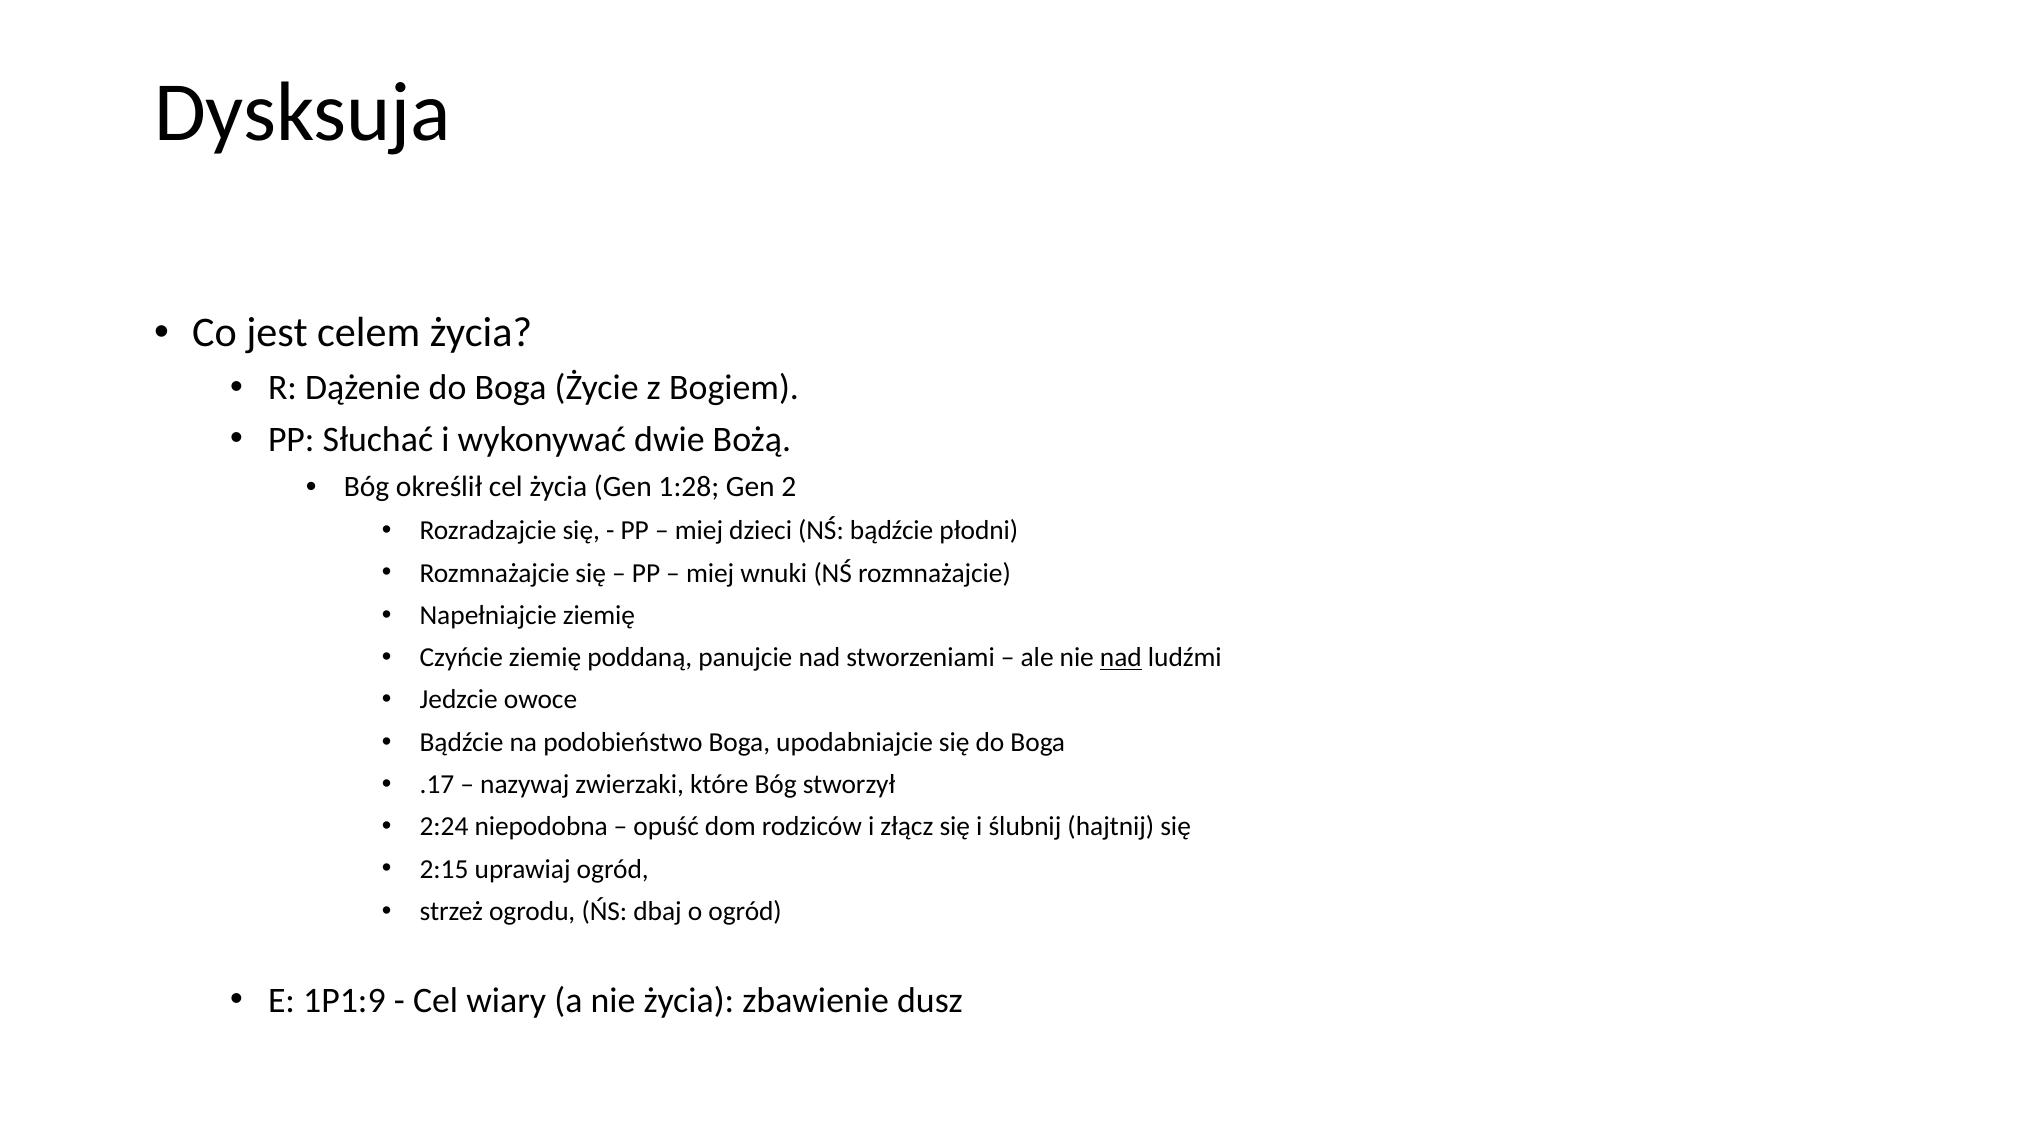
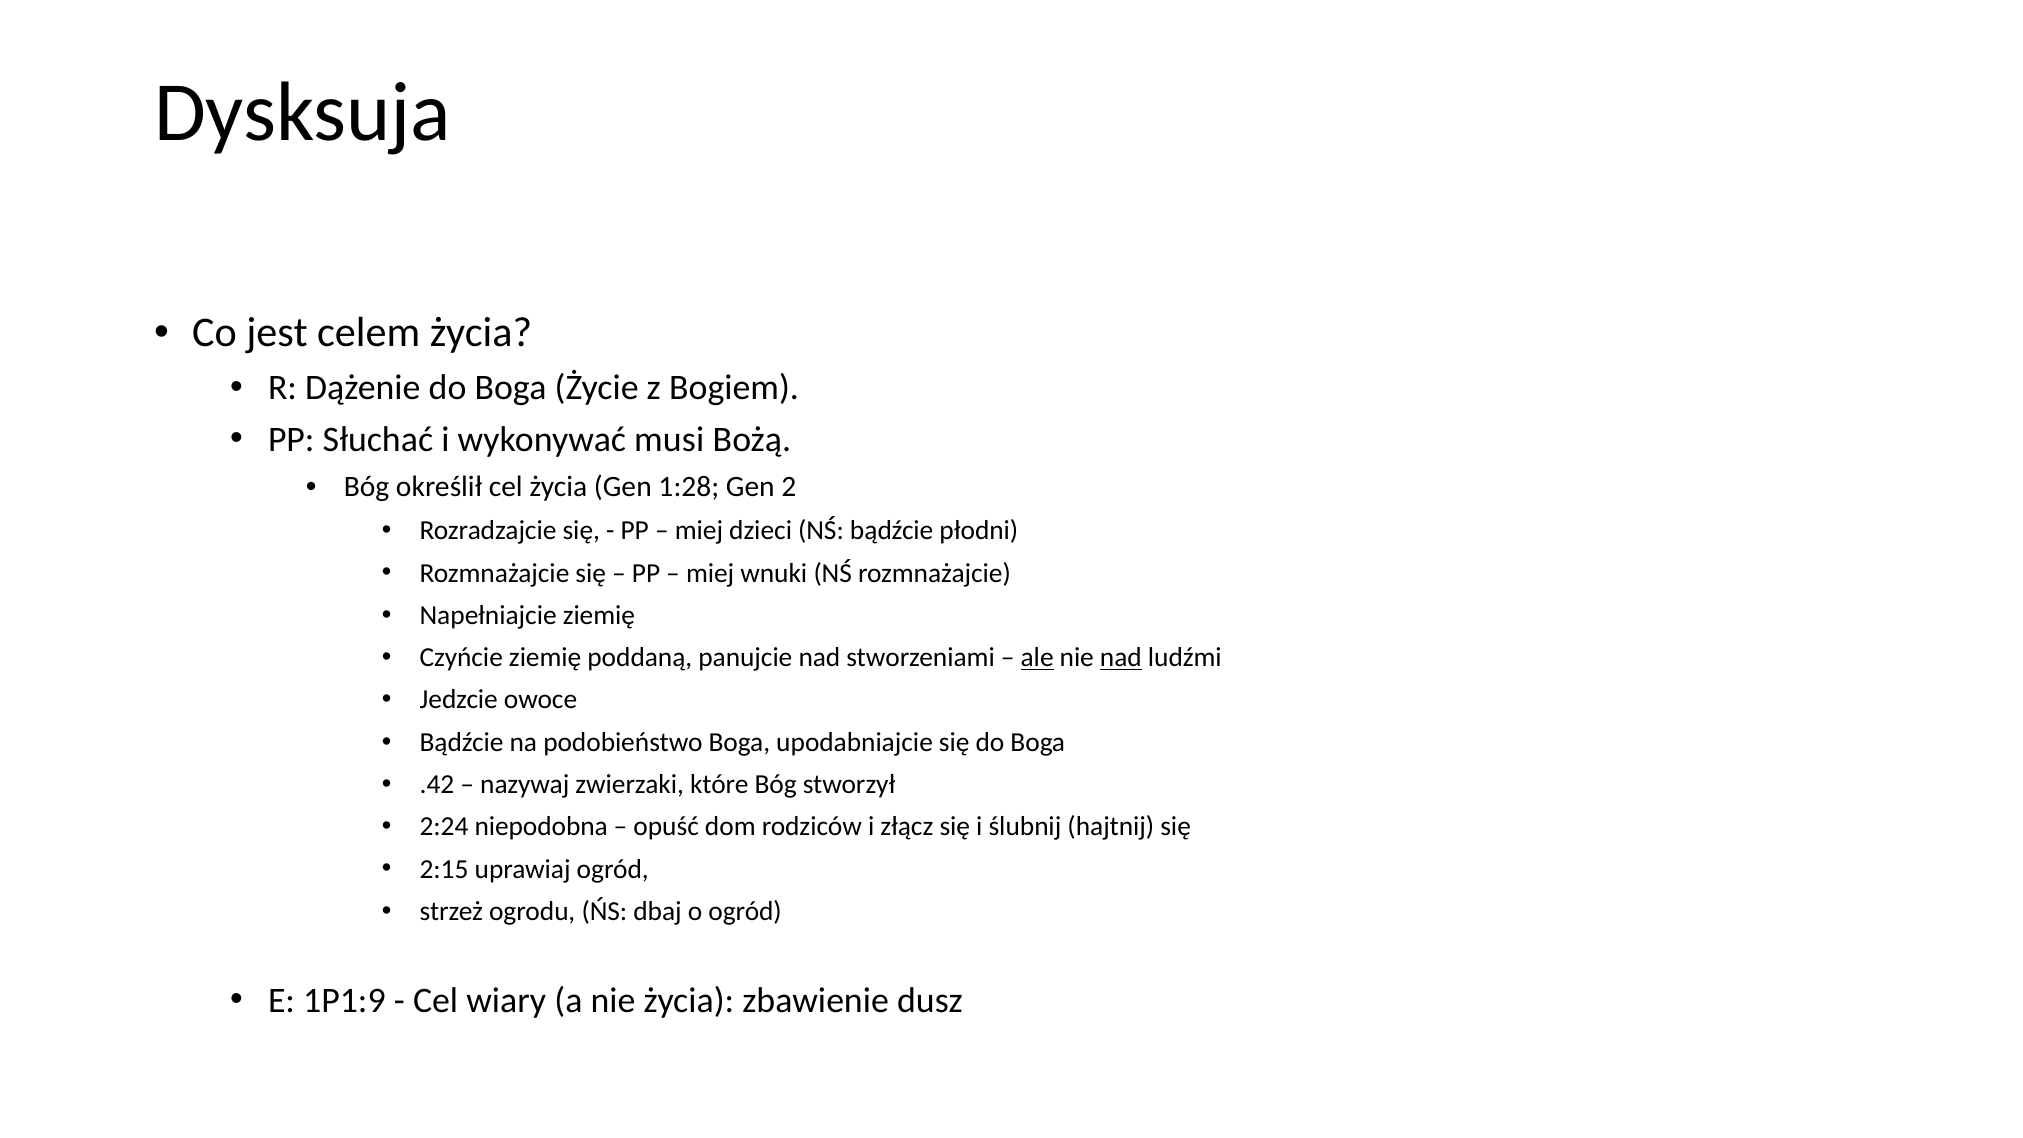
dwie: dwie -> musi (669, 439)
ale underline: none -> present (1037, 658)
.17: .17 -> .42 (437, 784)
